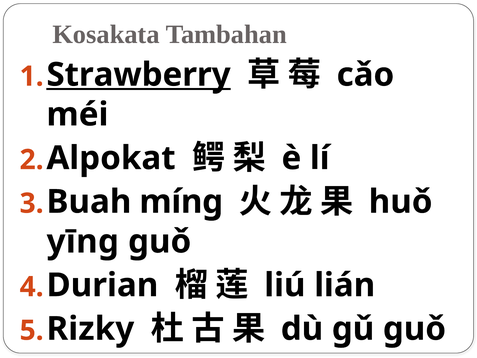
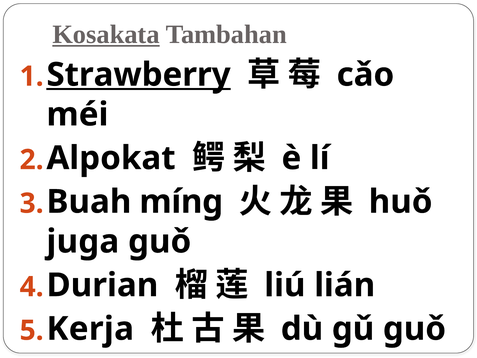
Kosakata underline: none -> present (106, 34)
yīng: yīng -> juga (83, 241)
Rizky: Rizky -> Kerja (90, 329)
